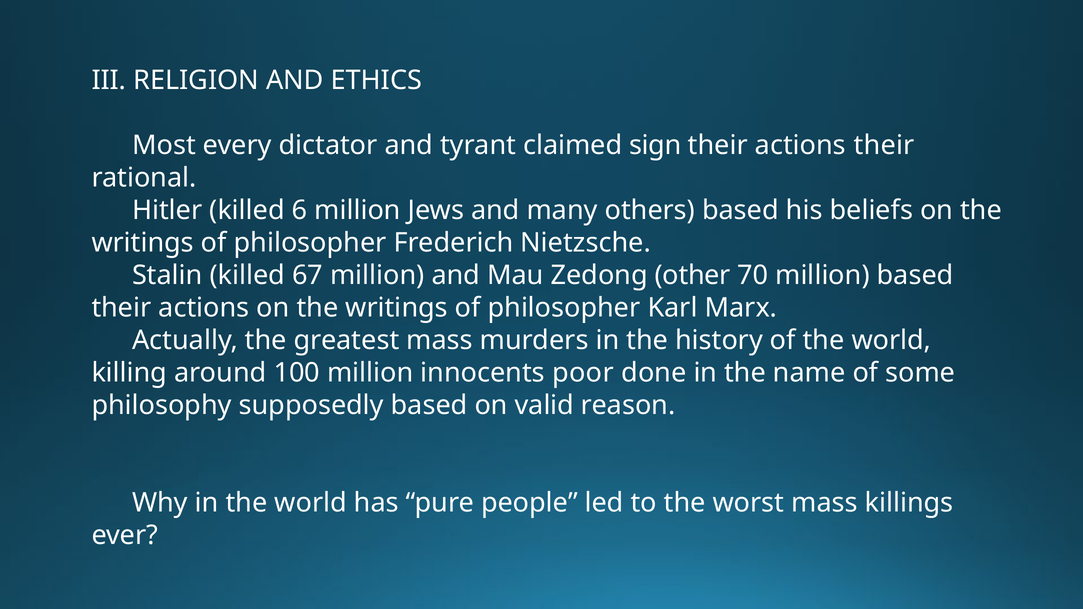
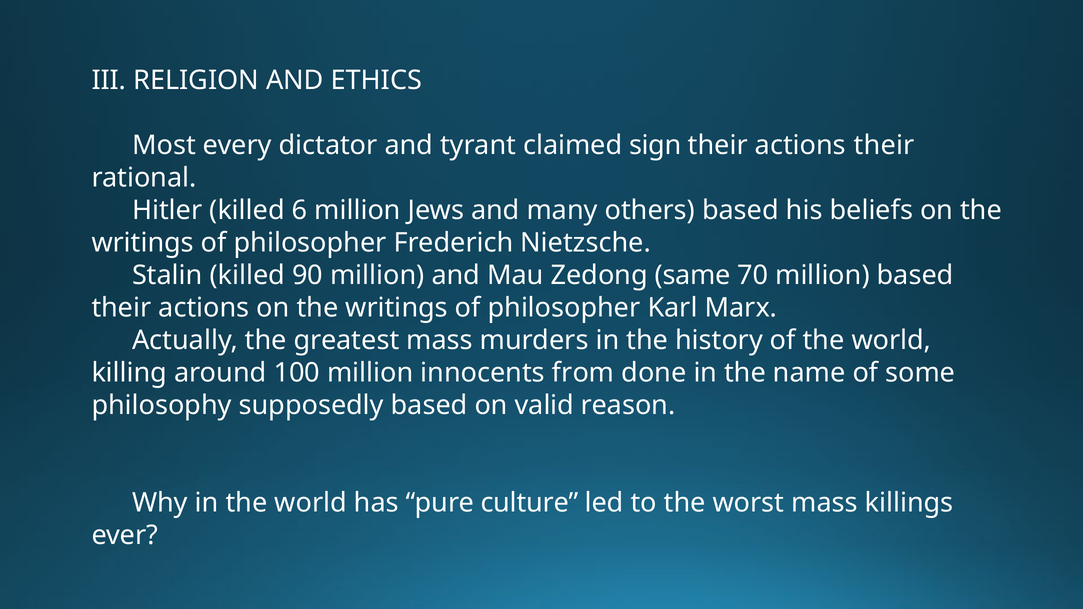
67: 67 -> 90 (308, 275)
other: other -> same (693, 275)
poor: poor -> from (583, 373)
people: people -> culture (530, 503)
